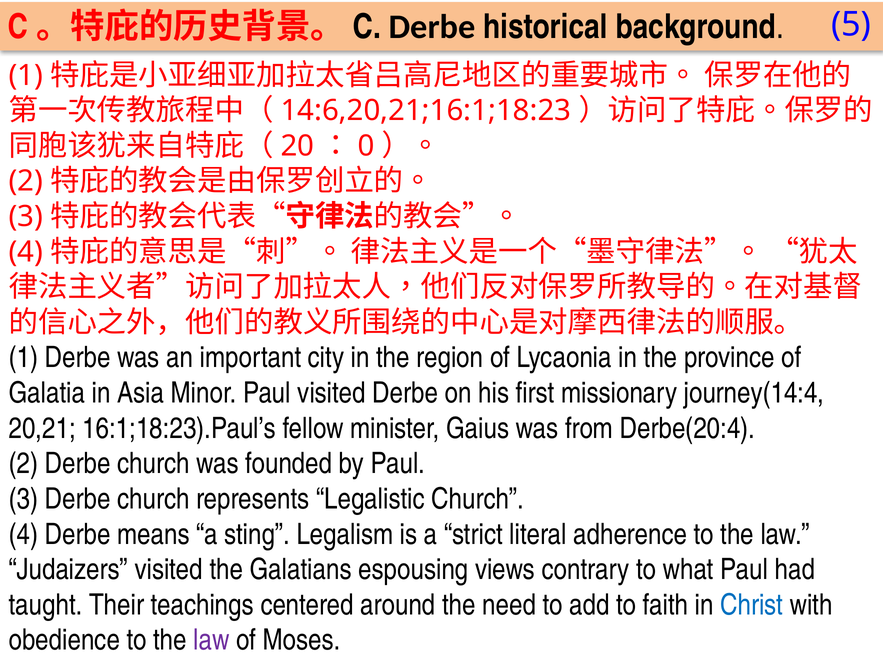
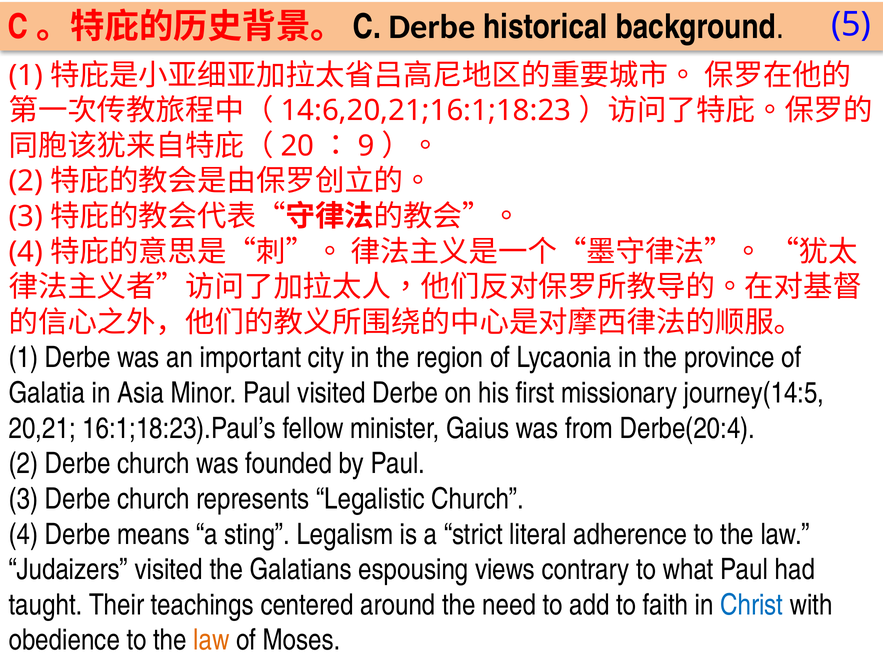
0: 0 -> 9 (366, 146)
journey(14:4: journey(14:4 -> journey(14:5 (754, 393)
law colour: purple -> orange (211, 640)
